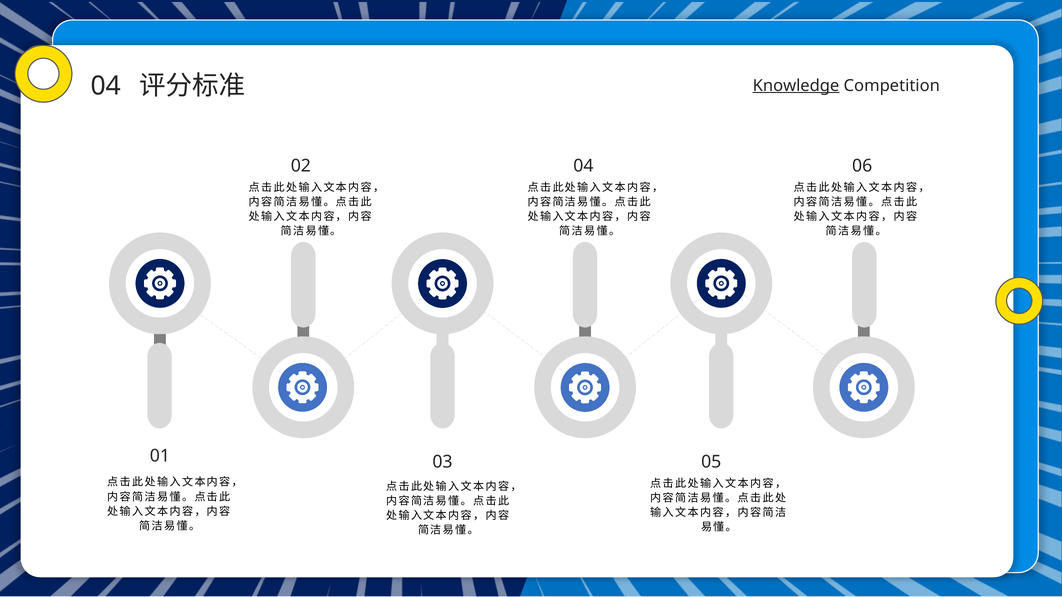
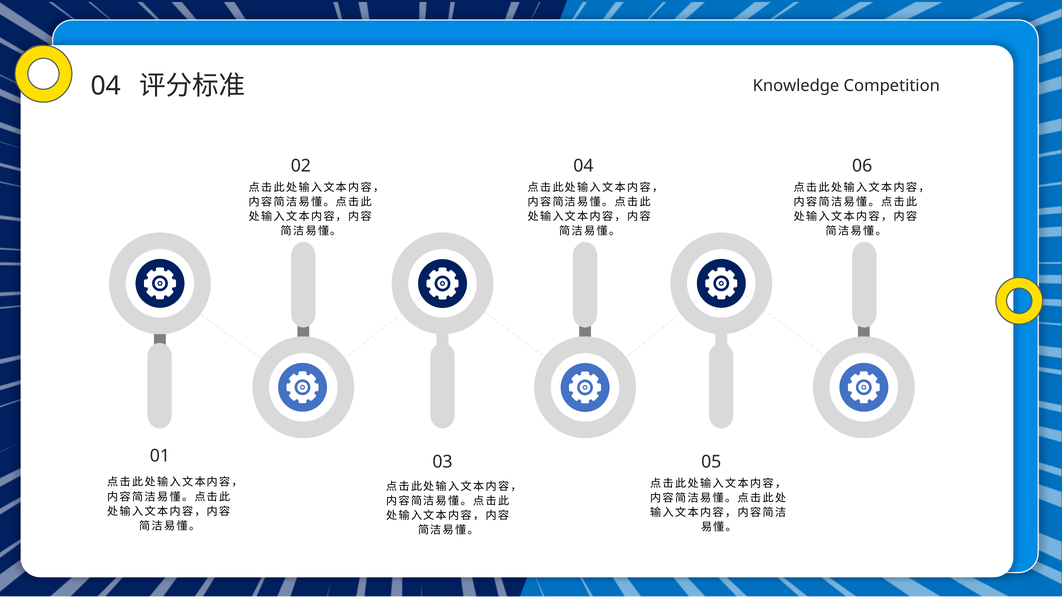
Knowledge underline: present -> none (796, 86)
